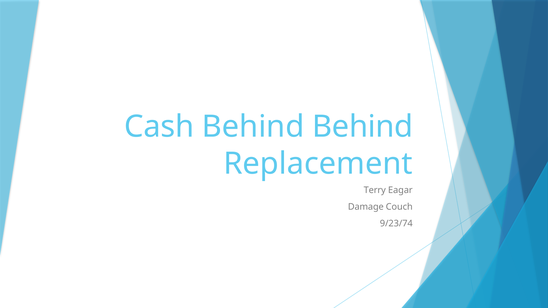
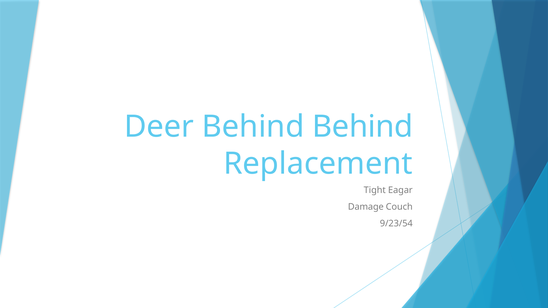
Cash: Cash -> Deer (159, 127)
Terry: Terry -> Tight (375, 190)
9/23/74: 9/23/74 -> 9/23/54 (396, 224)
